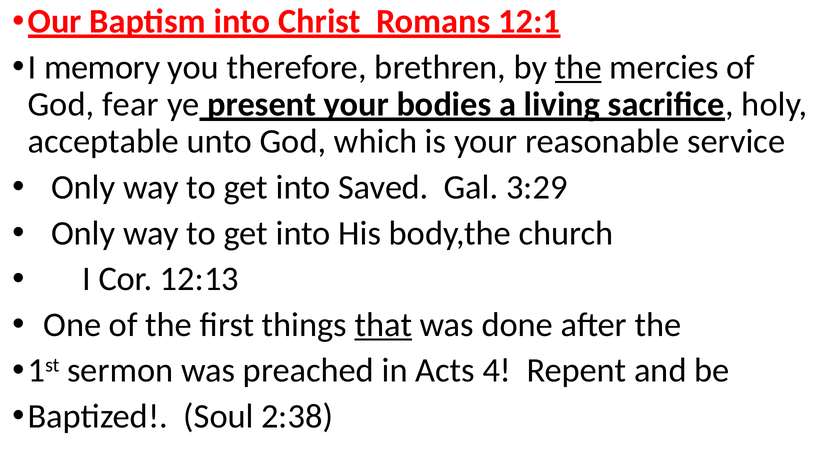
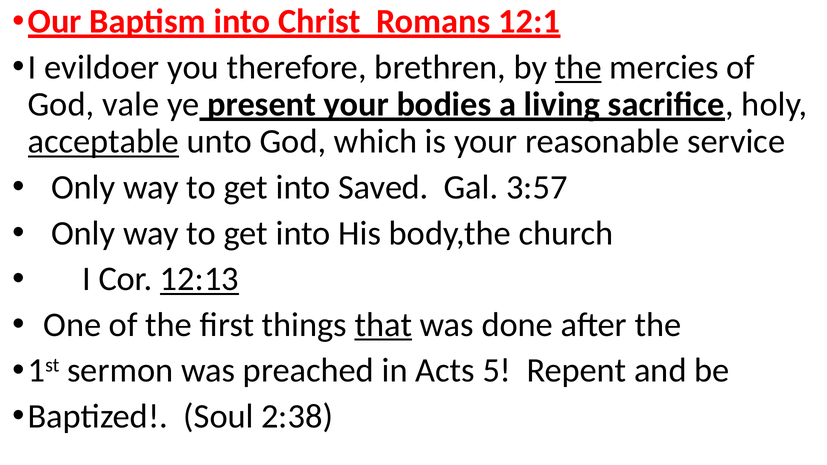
memory: memory -> evildoer (102, 67)
fear: fear -> vale (131, 104)
acceptable underline: none -> present (103, 142)
3:29: 3:29 -> 3:57 (537, 187)
12:13 underline: none -> present (199, 279)
4: 4 -> 5 (497, 371)
